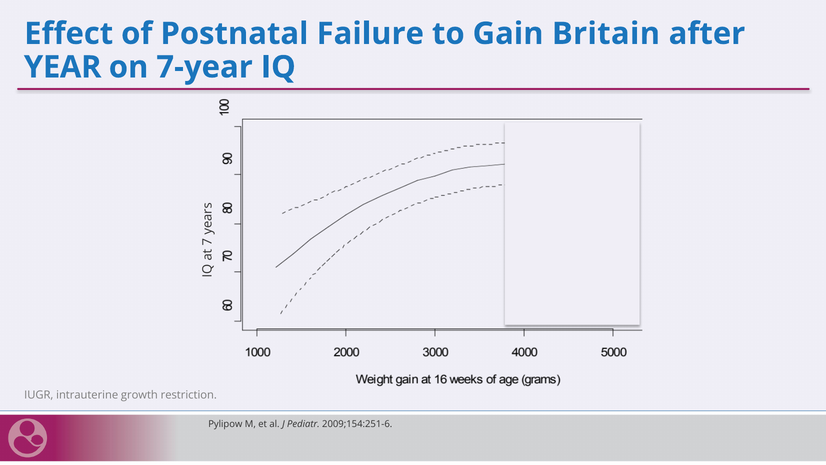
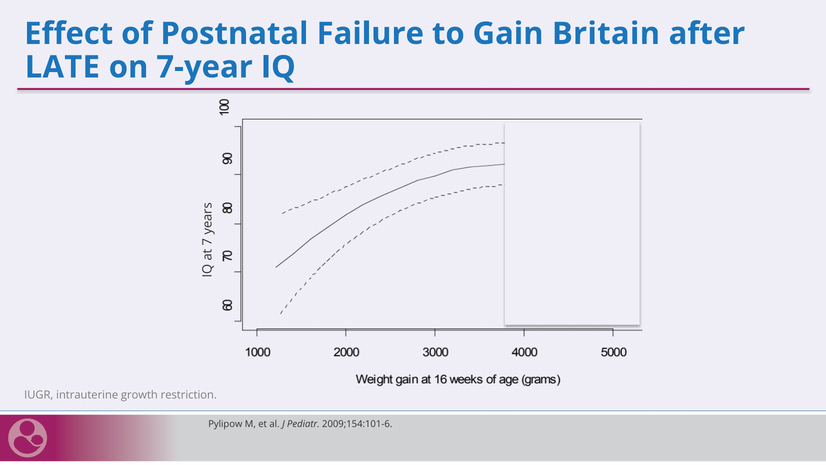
YEAR: YEAR -> LATE (62, 67)
2009;154:251-6: 2009;154:251-6 -> 2009;154:101-6 (357, 424)
